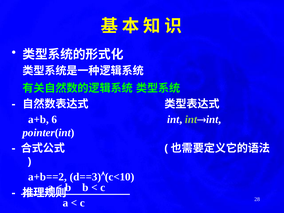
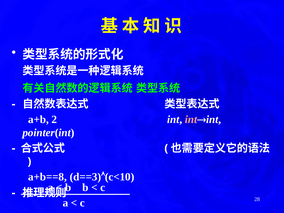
6: 6 -> 2 (54, 119)
int colour: light green -> pink (191, 119)
a+b==2: a+b==2 -> a+b==8 (48, 177)
